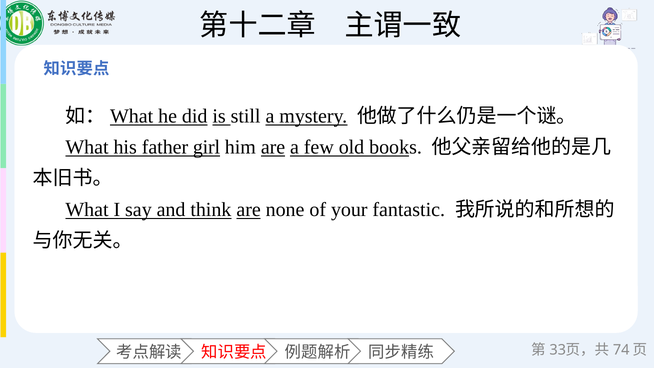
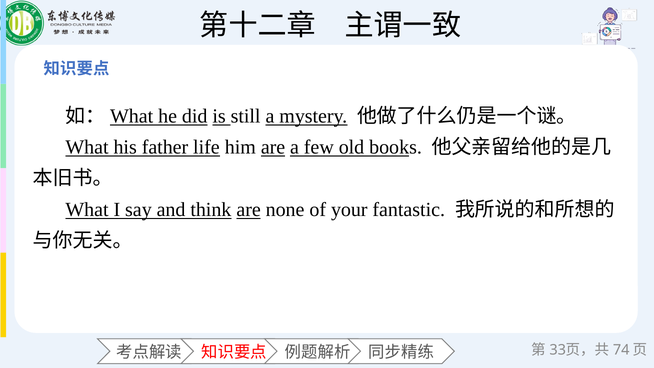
girl: girl -> life (206, 147)
